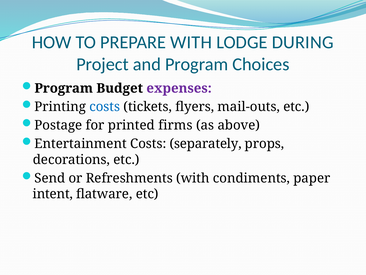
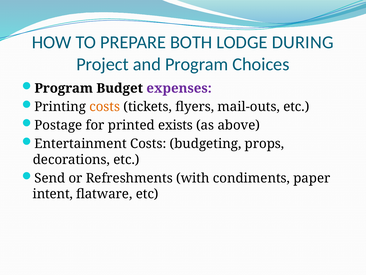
PREPARE WITH: WITH -> BOTH (191, 42)
costs colour: blue -> orange (105, 107)
firms: firms -> exists (176, 125)
separately: separately -> budgeting (206, 144)
